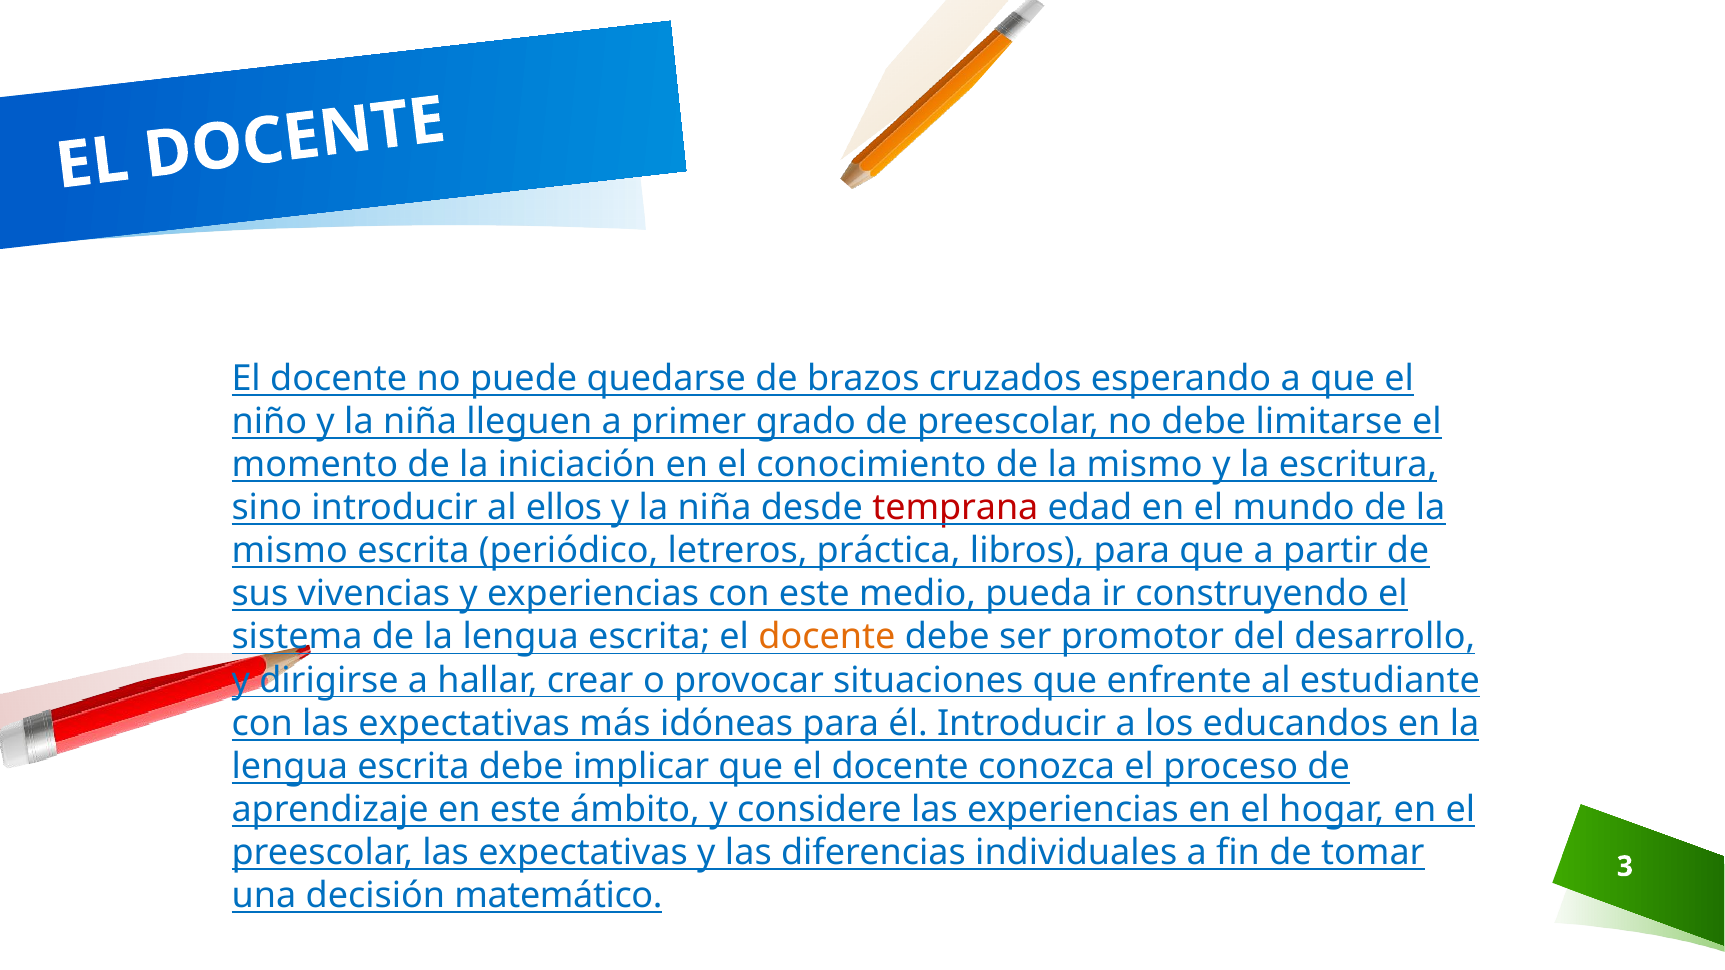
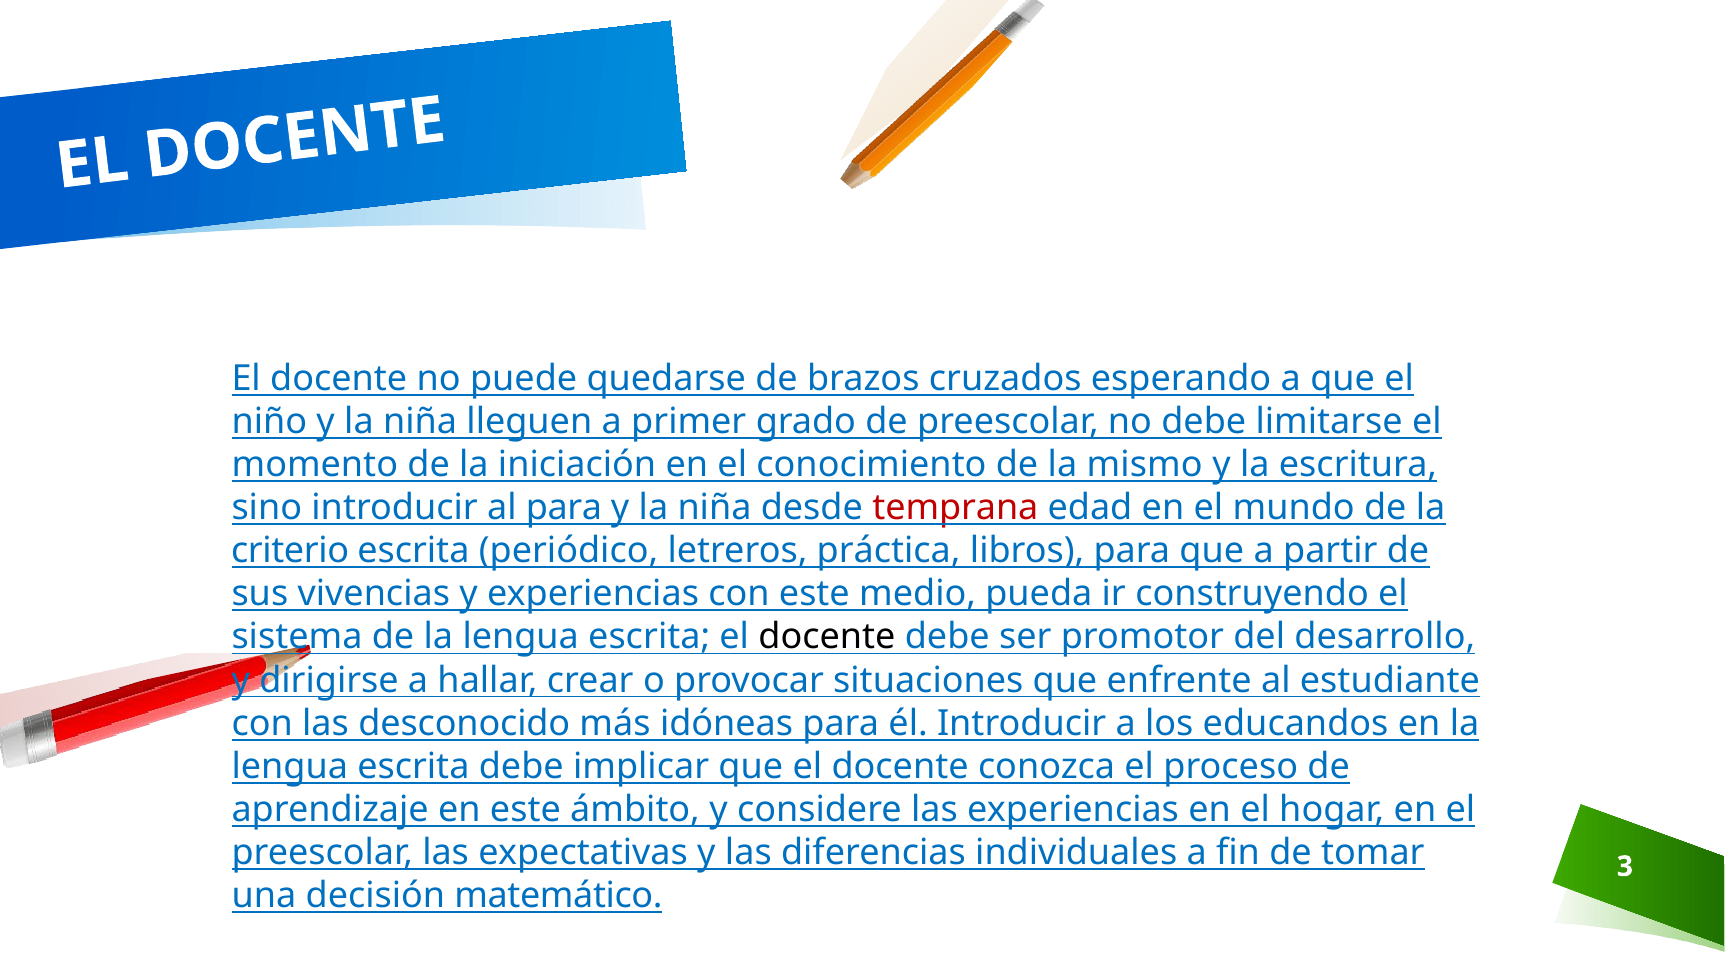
al ellos: ellos -> para (564, 508)
mismo: mismo -> criterio (290, 551)
docente colour: orange -> black (827, 637)
con las expectativas: expectativas -> desconocido (464, 724)
